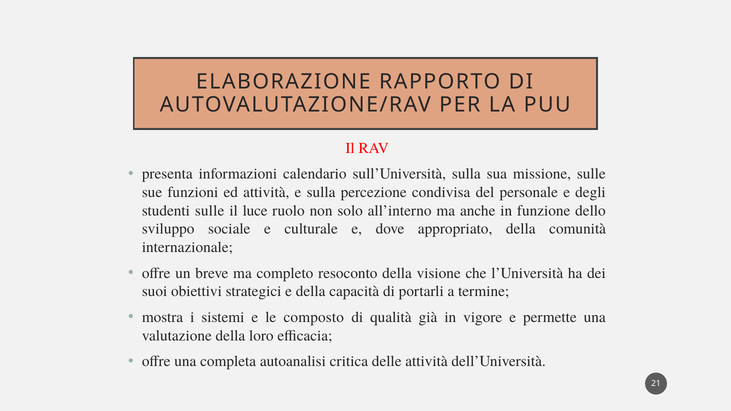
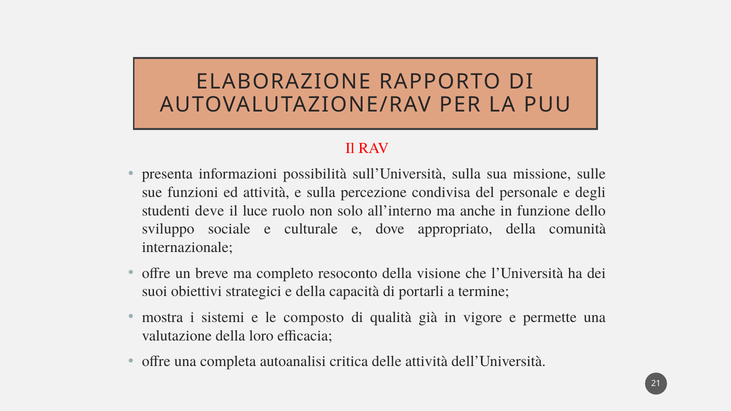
calendario: calendario -> possibilità (315, 174)
studenti sulle: sulle -> deve (210, 211)
